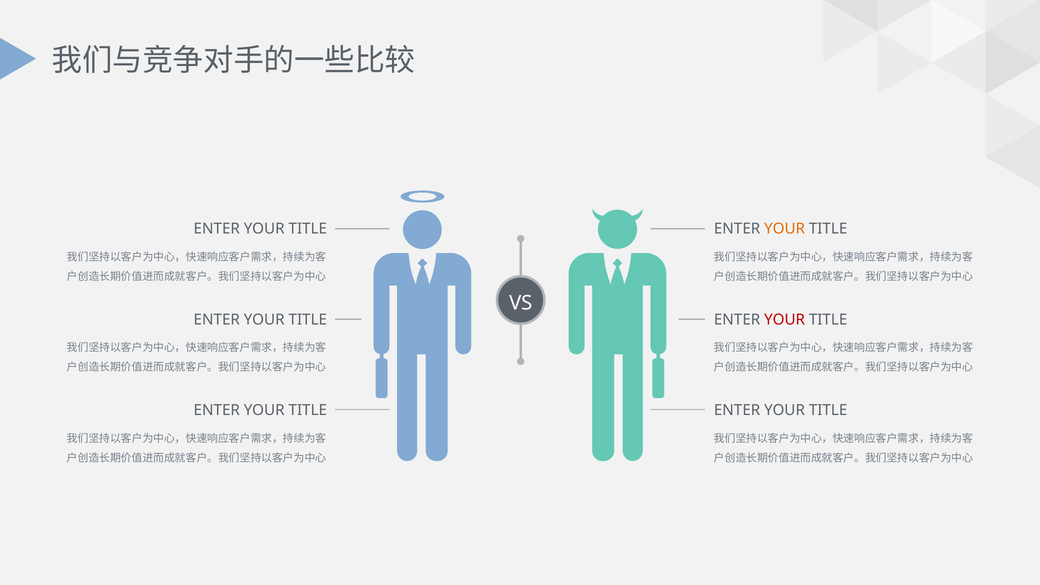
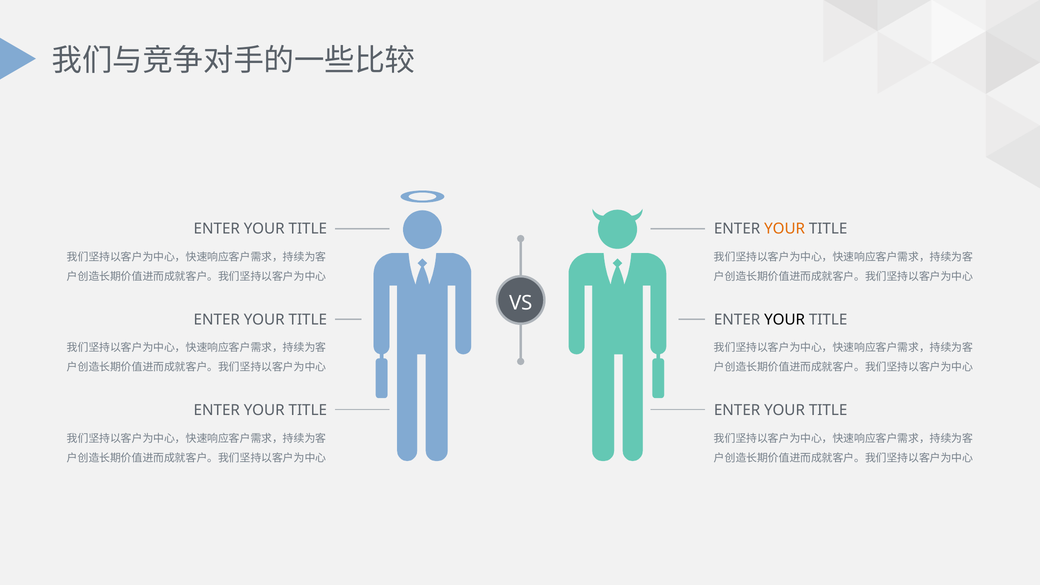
YOUR colour: red -> black (785, 320)
